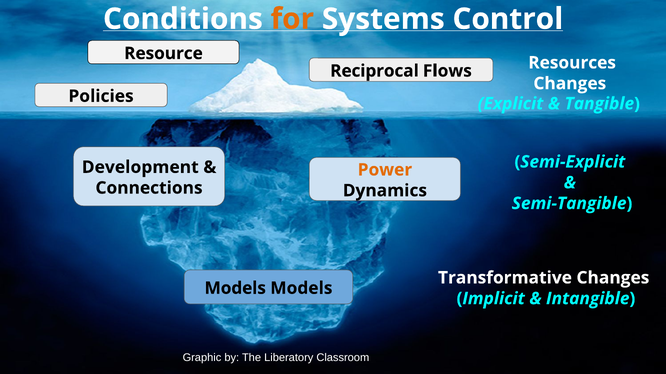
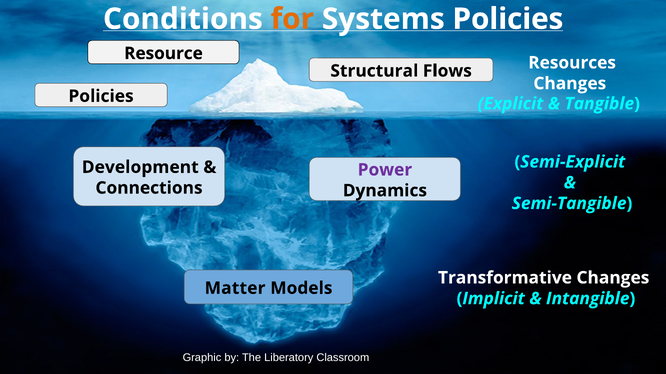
Systems Control: Control -> Policies (508, 19)
Reciprocal: Reciprocal -> Structural (374, 71)
Power colour: orange -> purple (385, 170)
Models: Models -> Matter (235, 289)
